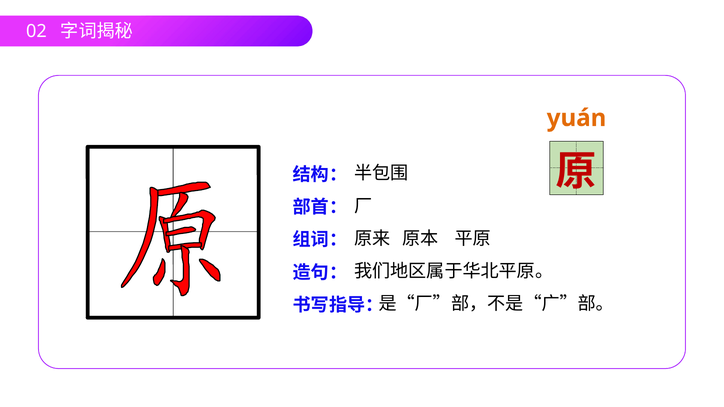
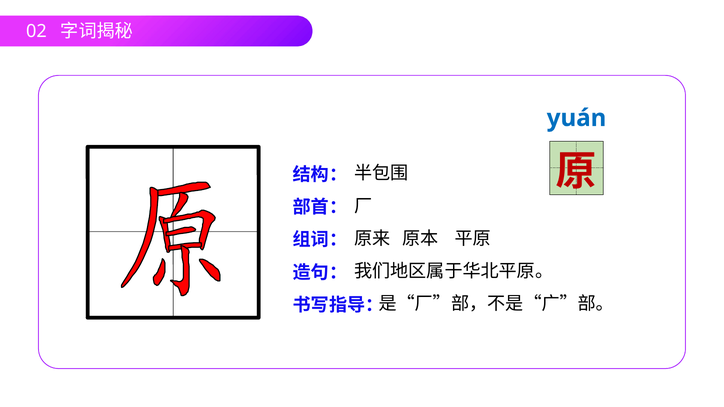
yuán colour: orange -> blue (577, 118)
